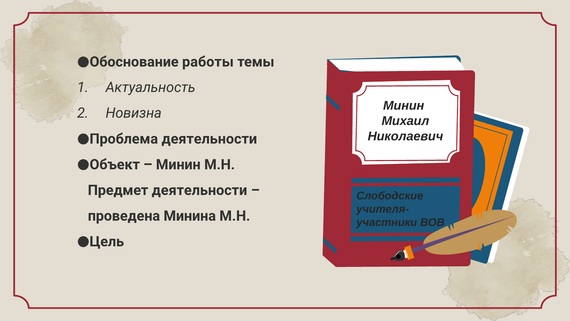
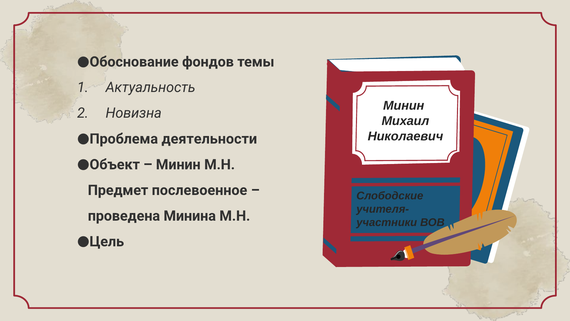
работы: работы -> фондов (208, 62)
Предмет деятельности: деятельности -> послевоенное (199, 190)
